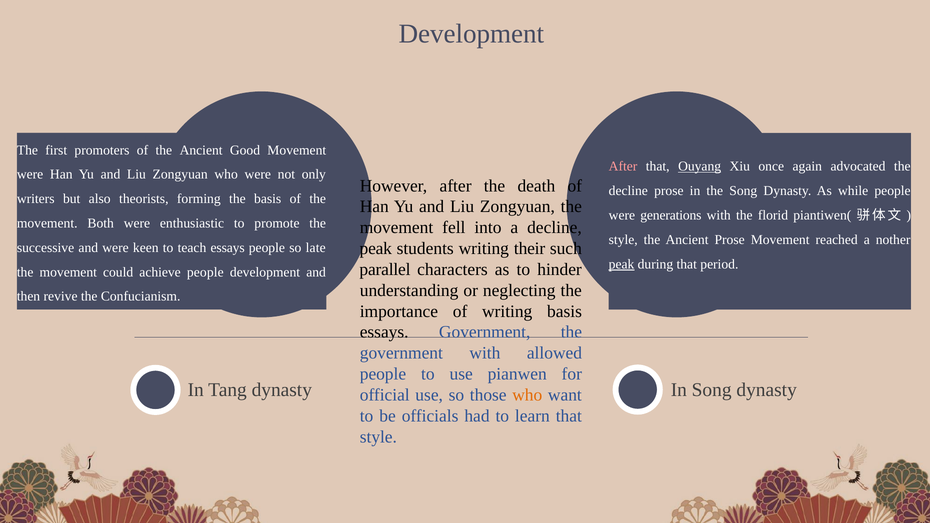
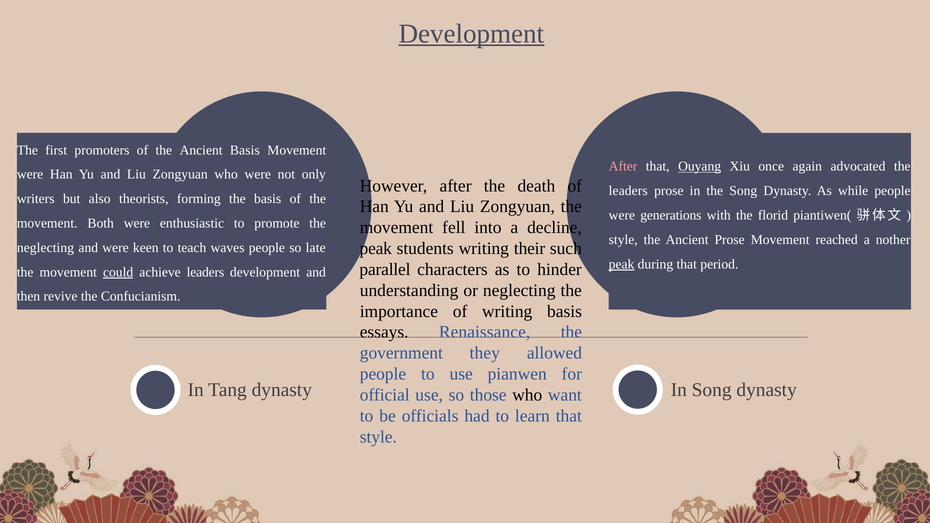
Development underline: none -> present (472, 34)
Ancient Good: Good -> Basis (245, 150)
decline: decline -> leaders (628, 191)
successive: successive -> neglecting (45, 248)
teach essays: essays -> waves (228, 248)
could underline: none -> present (118, 272)
achieve people: people -> leaders (205, 272)
essays Government: Government -> Renaissance (485, 332)
government with: with -> they (485, 353)
who colour: orange -> black (527, 395)
